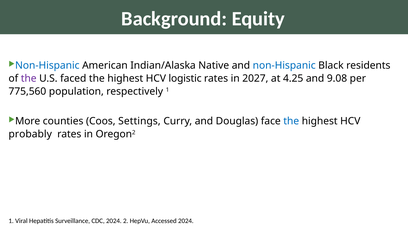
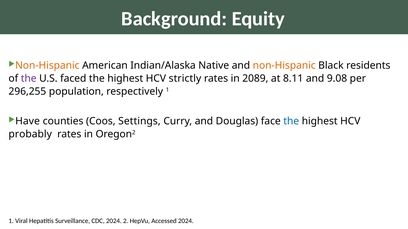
Non-Hispanic colour: blue -> orange (47, 66)
non-Hispanic colour: blue -> orange (284, 66)
logistic: logistic -> strictly (185, 79)
2027: 2027 -> 2089 (255, 79)
4.25: 4.25 -> 8.11 (293, 79)
775,560: 775,560 -> 296,255 (27, 92)
More: More -> Have (28, 121)
